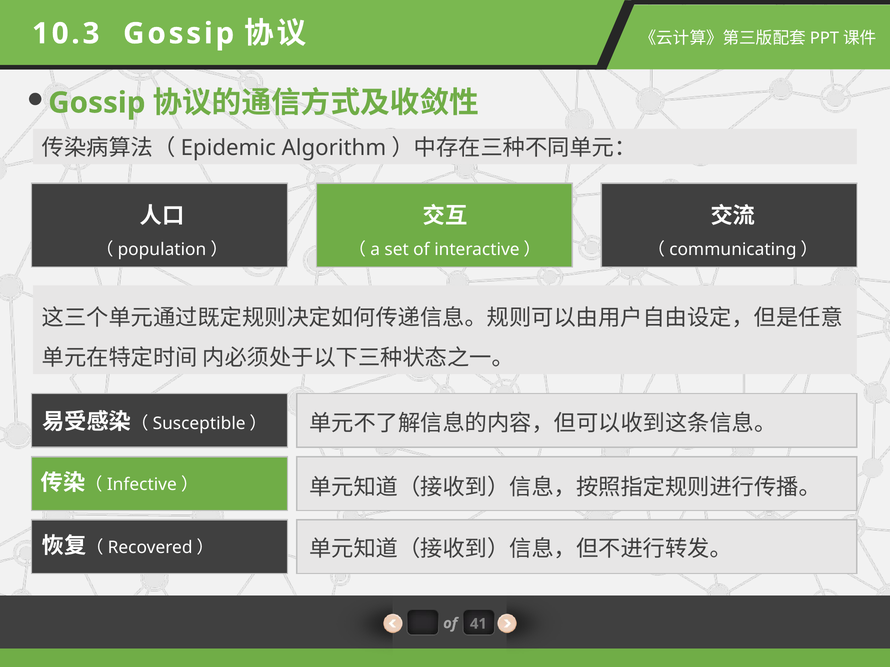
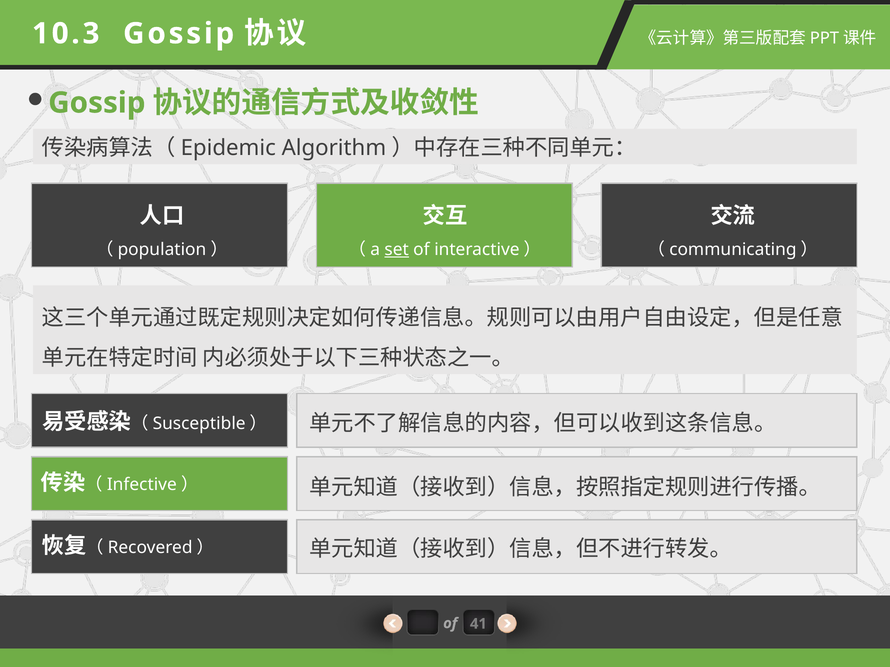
set underline: none -> present (397, 250)
